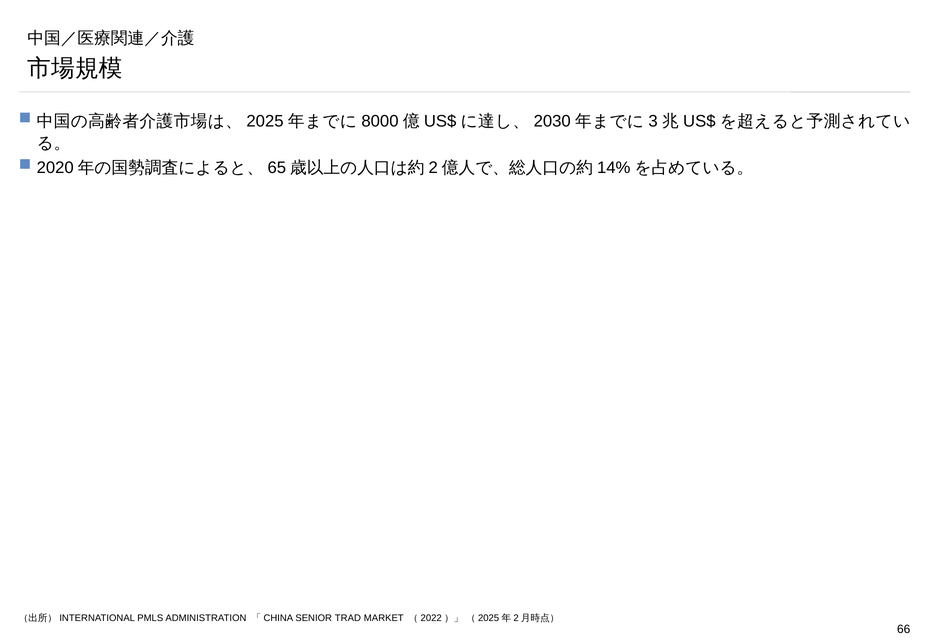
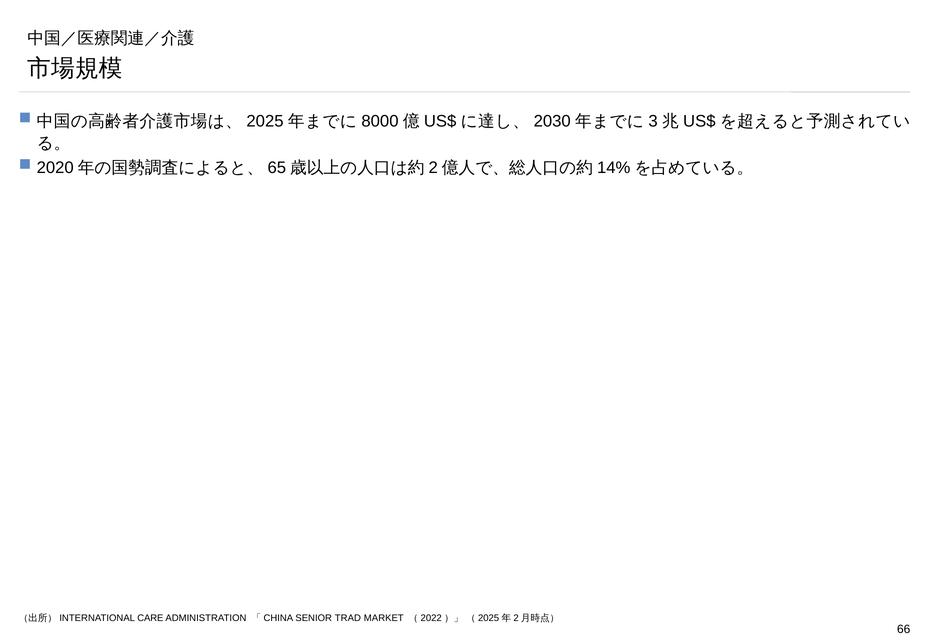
PMLS: PMLS -> CARE (150, 618)
